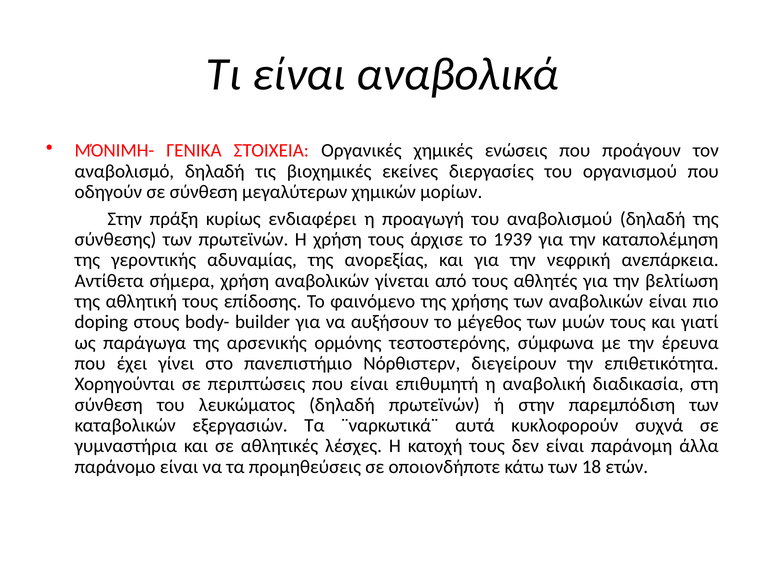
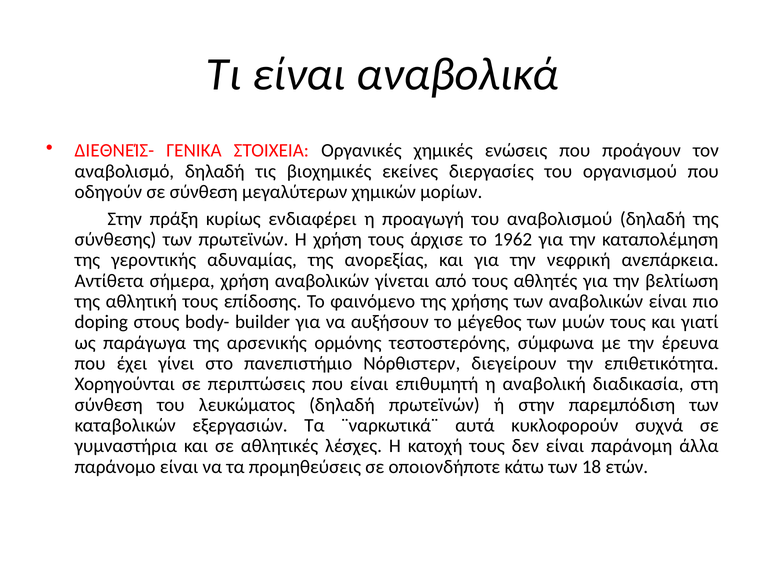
ΜΌΝΙΜΗ-: ΜΌΝΙΜΗ- -> ΔΙΕΘΝΕΊΣ- (114, 151)
1939: 1939 -> 1962 (513, 239)
